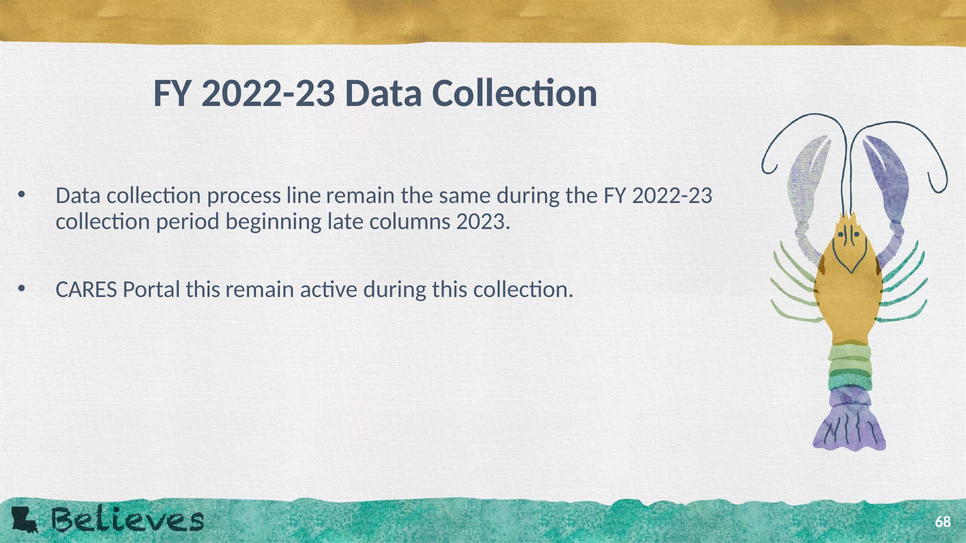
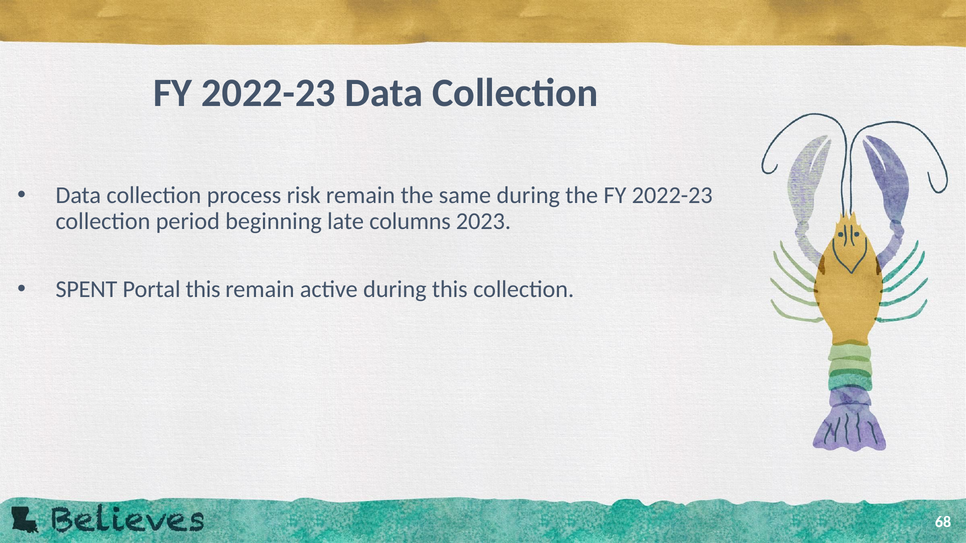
line: line -> risk (304, 196)
CARES: CARES -> SPENT (86, 290)
